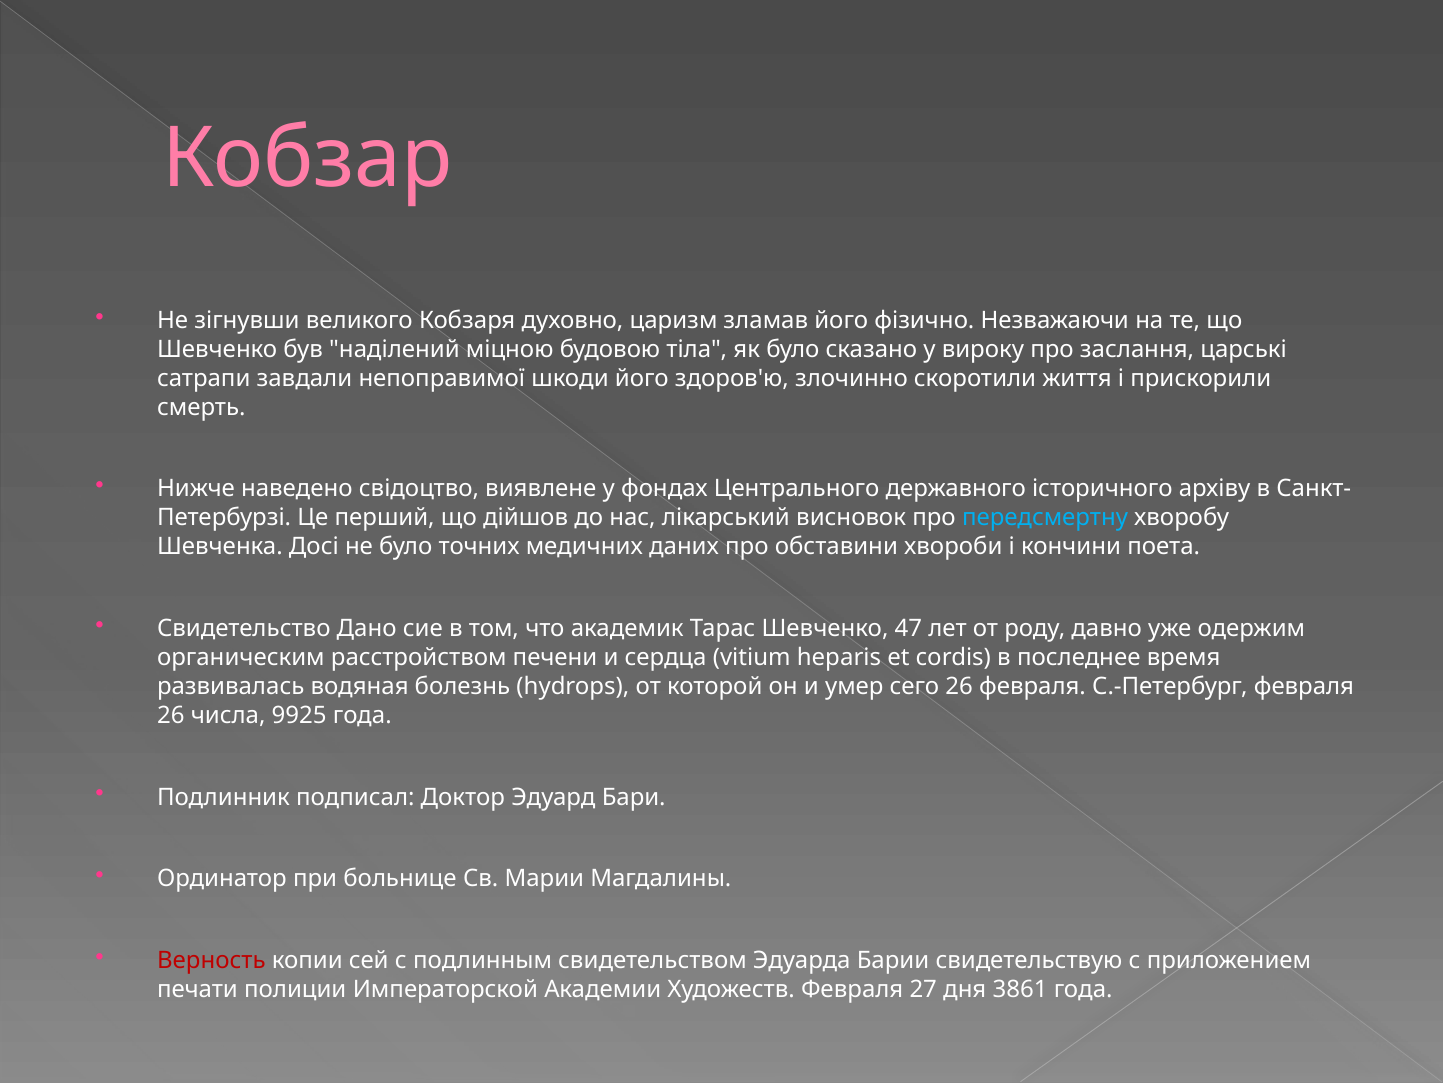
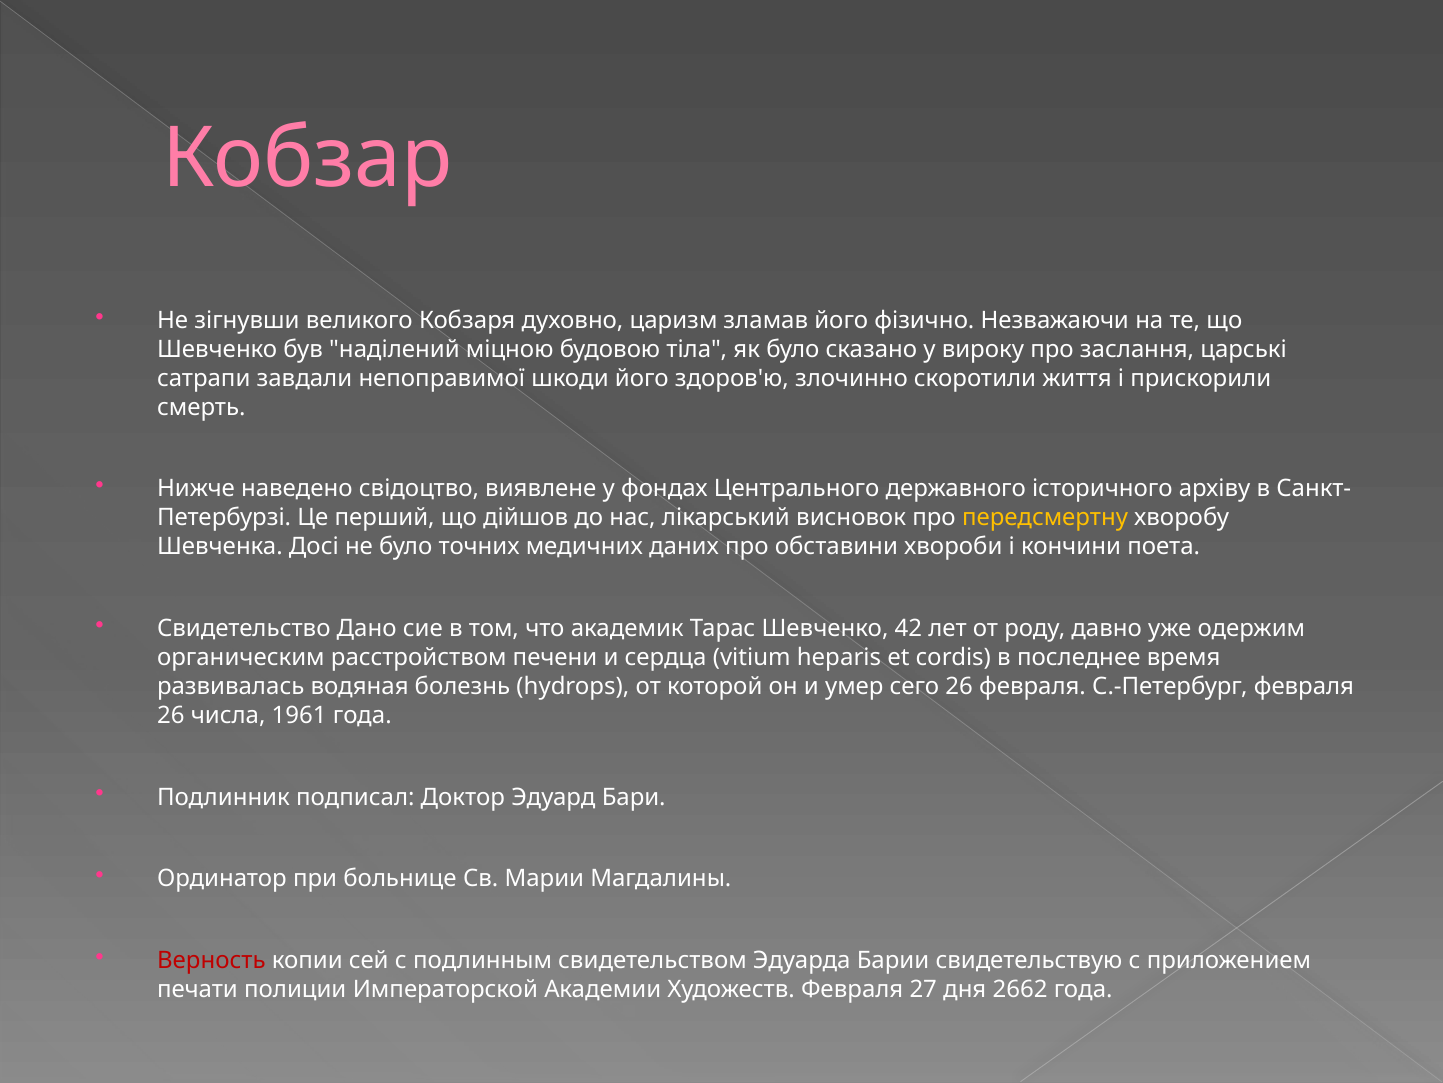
передсмертну colour: light blue -> yellow (1045, 518)
47: 47 -> 42 (908, 628)
9925: 9925 -> 1961 (299, 715)
3861: 3861 -> 2662 (1020, 989)
